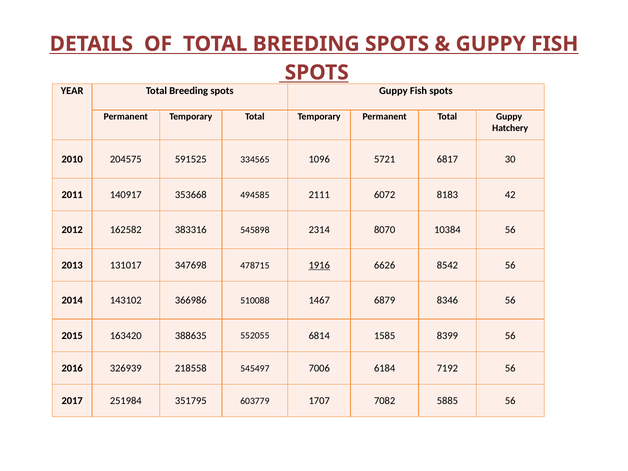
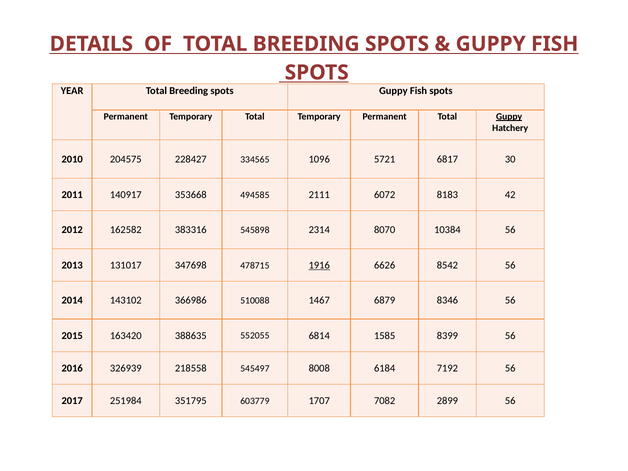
Guppy underline: none -> present (509, 116)
591525: 591525 -> 228427 (191, 159)
7006: 7006 -> 8008 (319, 368)
5885: 5885 -> 2899 (447, 401)
